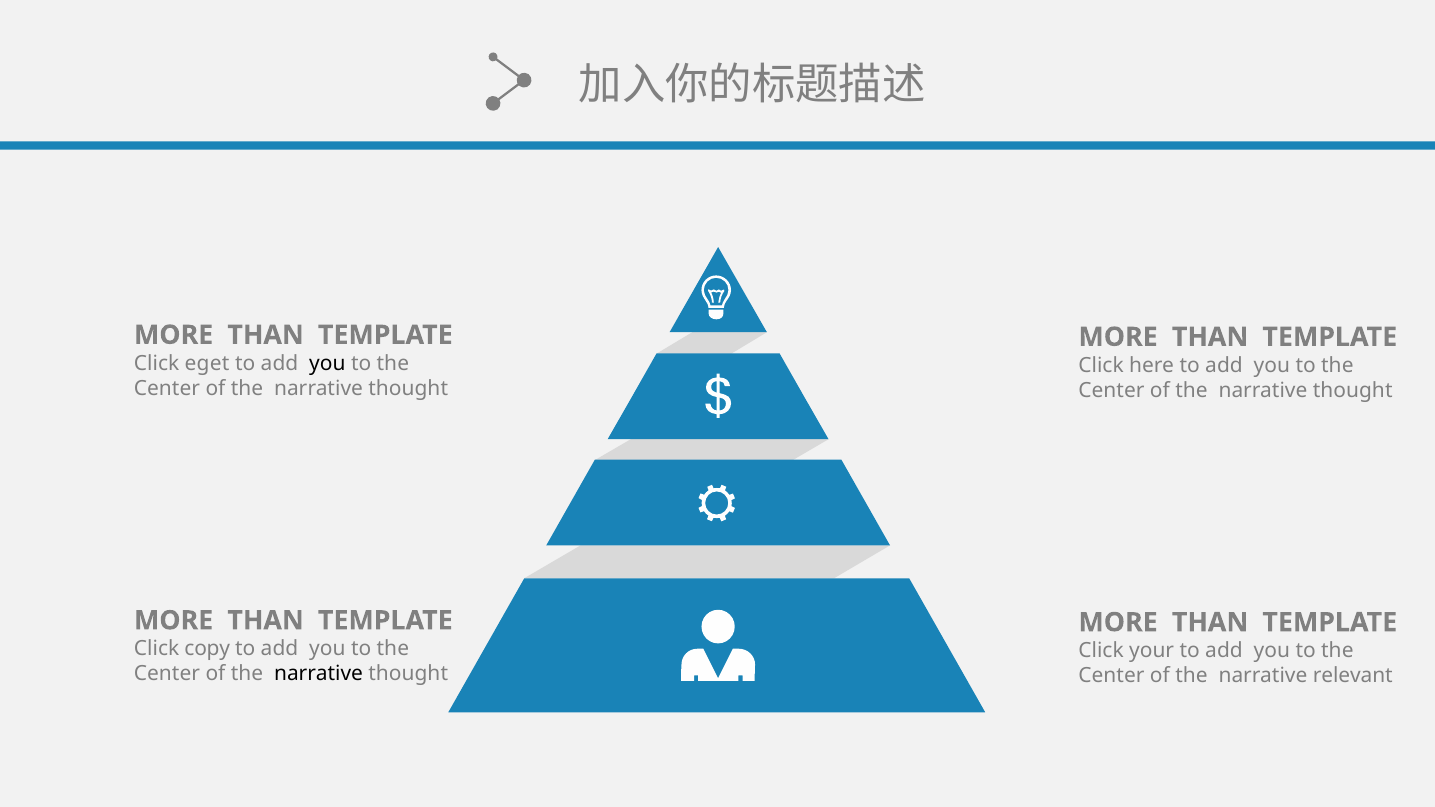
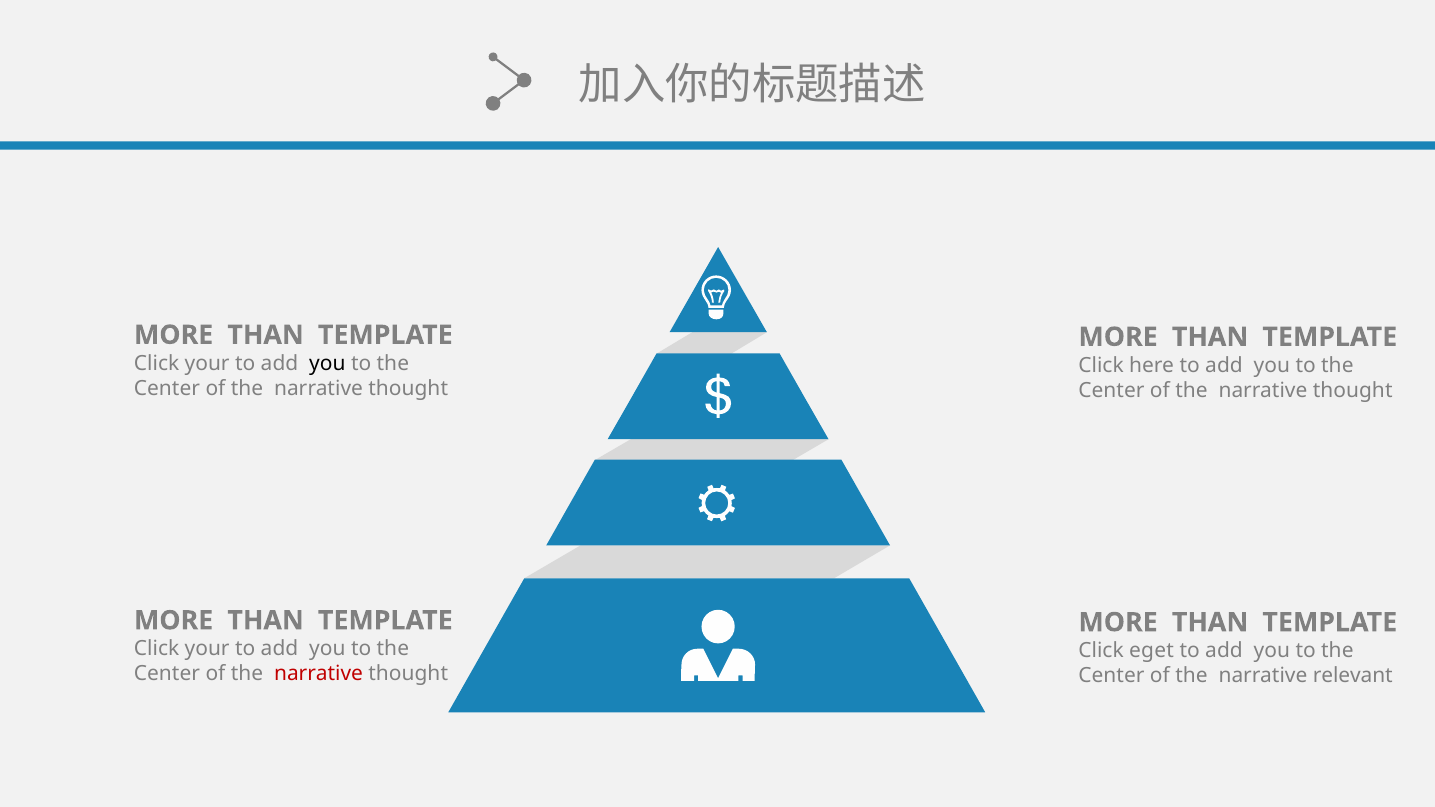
eget: eget -> your (207, 363)
copy: copy -> your (207, 649)
your: your -> eget (1152, 651)
narrative colour: black -> red (319, 674)
